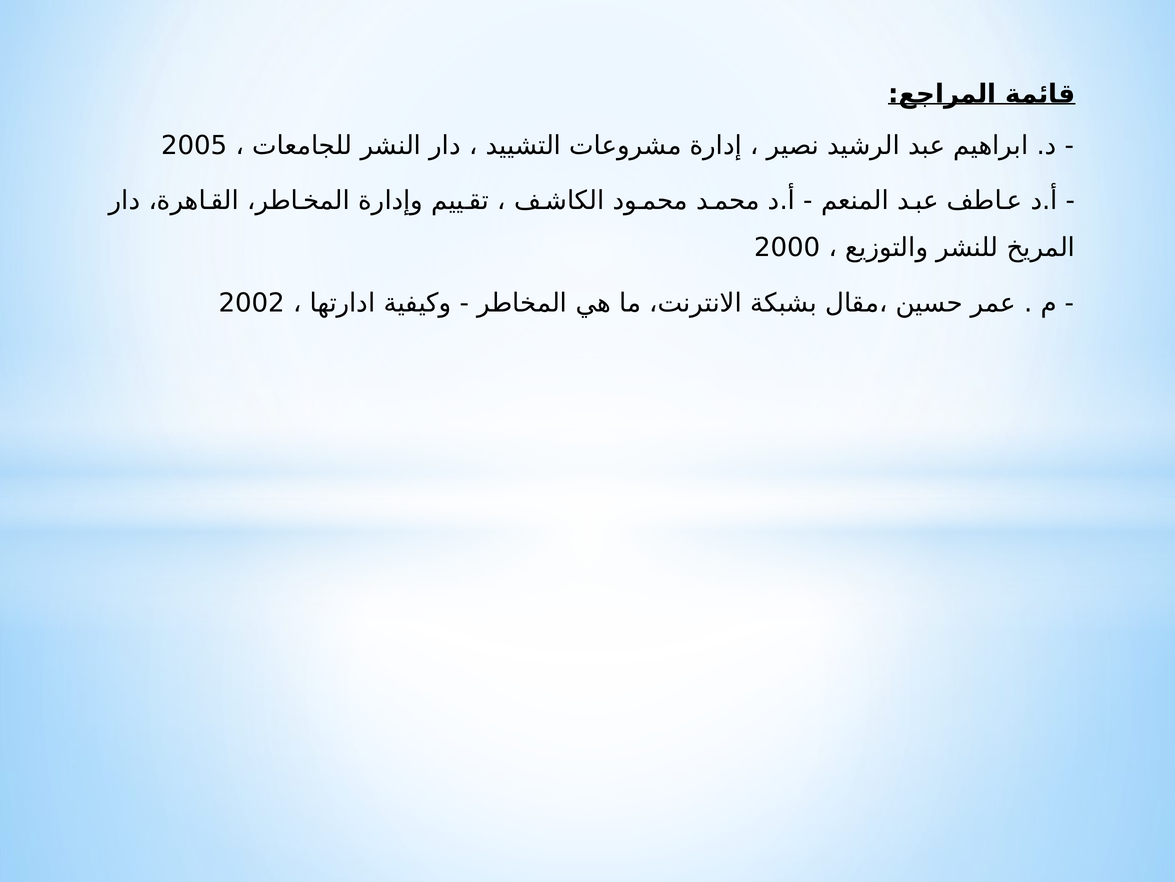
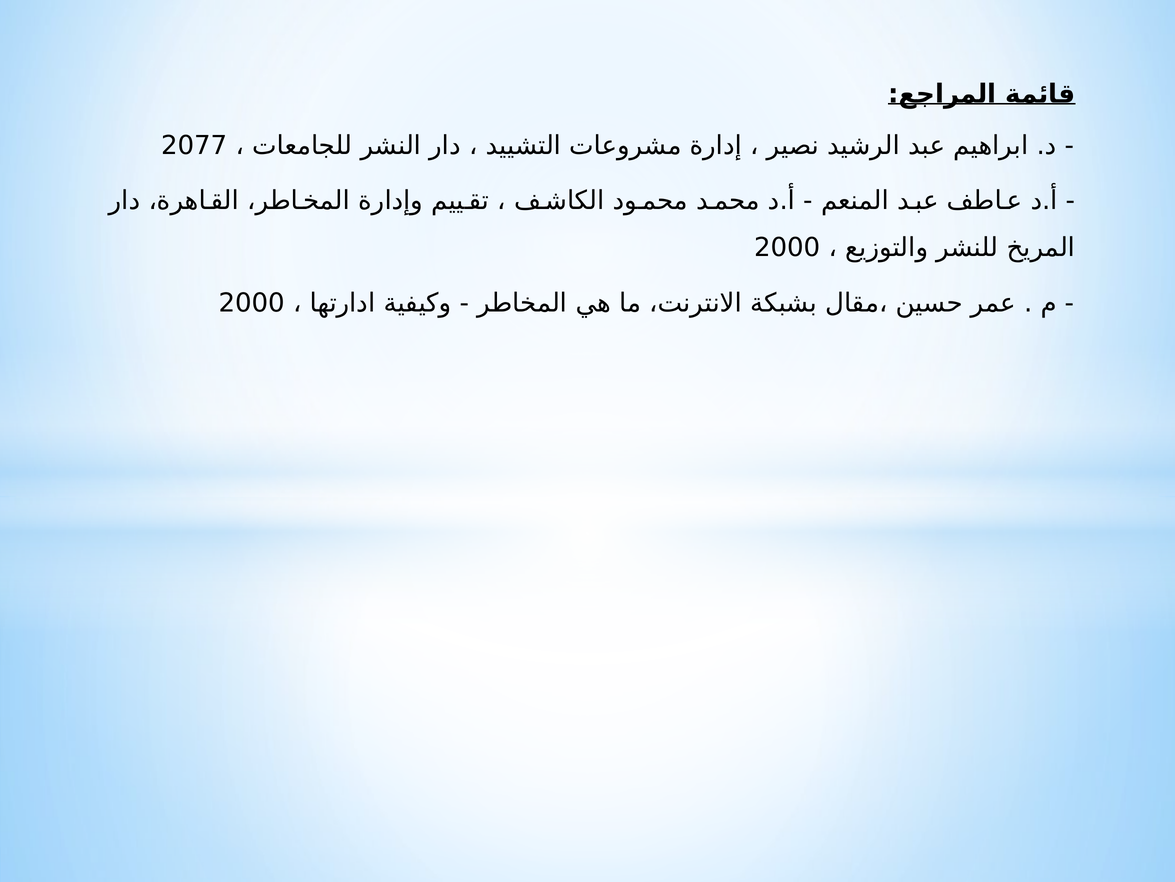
2005: 2005 -> 2077 (194, 146)
2002: 2002 -> 2000 (252, 303)
